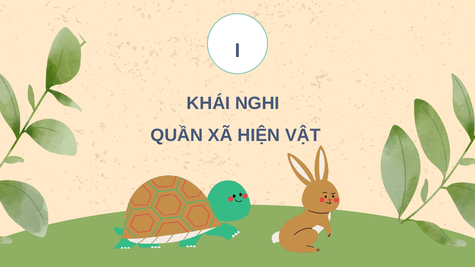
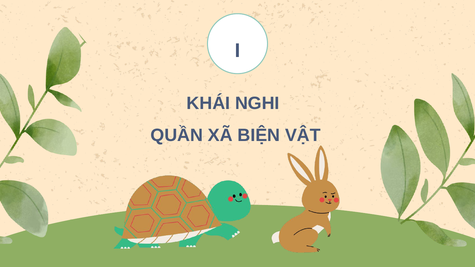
HIỆN: HIỆN -> BIỆN (259, 135)
